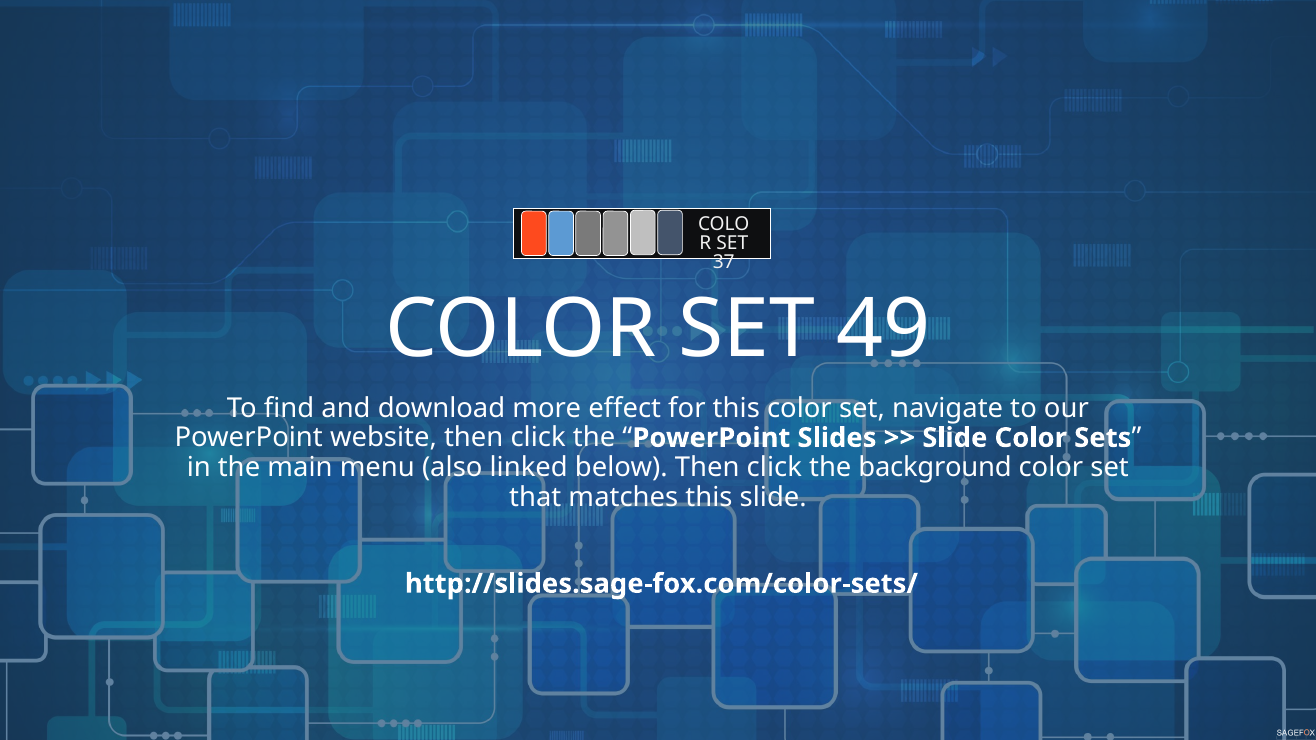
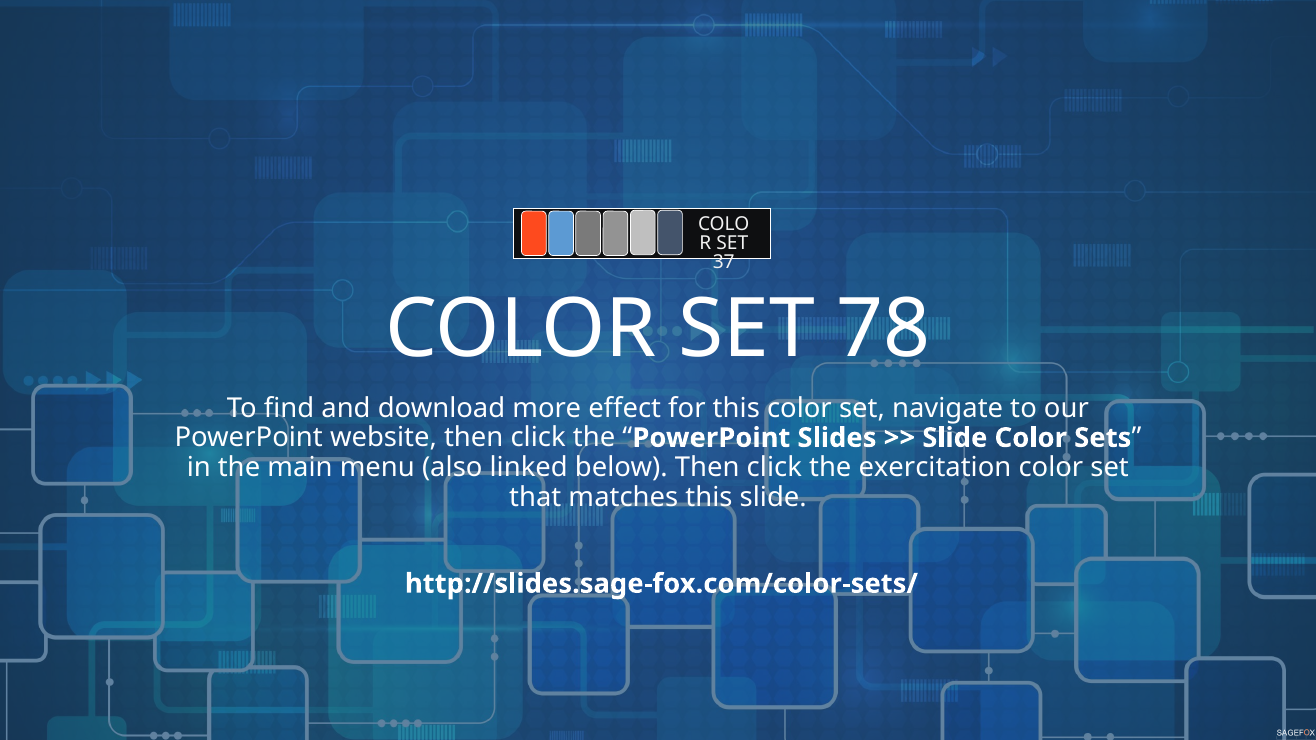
49: 49 -> 78 (883, 329)
background: background -> exercitation (935, 468)
